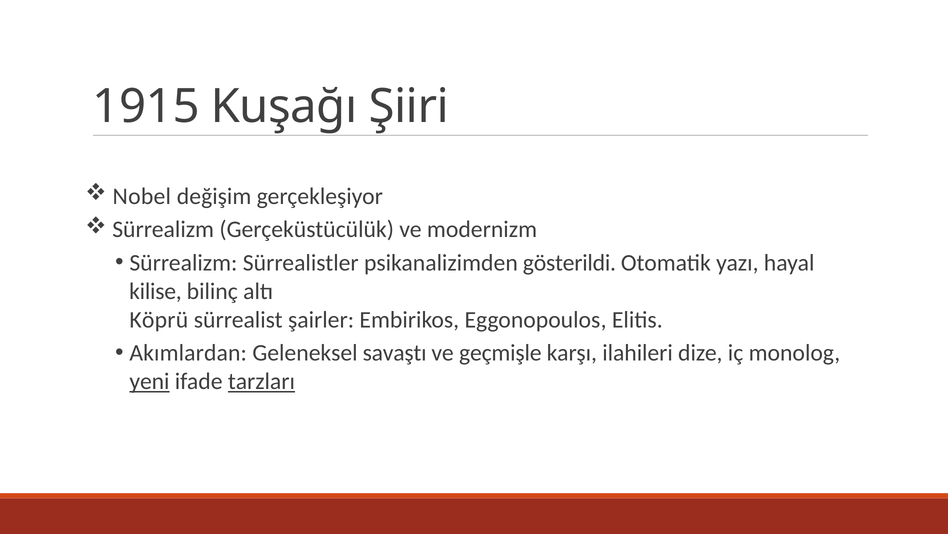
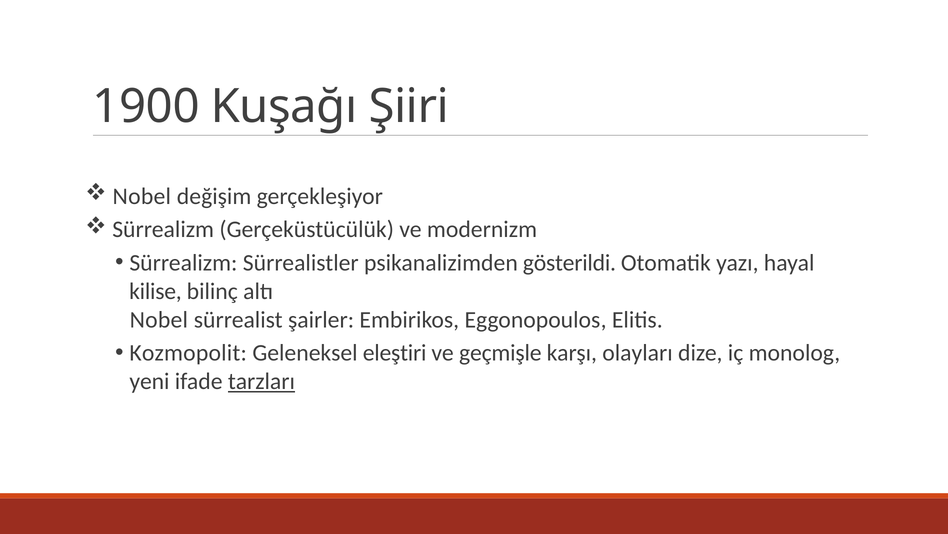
1915: 1915 -> 1900 (146, 106)
Köprü: Köprü -> Nobel (159, 319)
Akımlardan: Akımlardan -> Kozmopolit (188, 353)
savaştı: savaştı -> eleştiri (395, 353)
ilahileri: ilahileri -> olayları (638, 353)
yeni underline: present -> none (149, 381)
